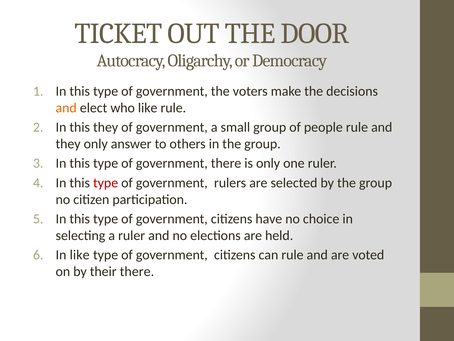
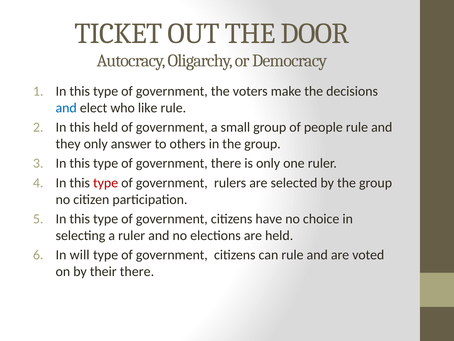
and colour: orange -> blue (66, 108)
this they: they -> held (106, 127)
In like: like -> will (80, 255)
